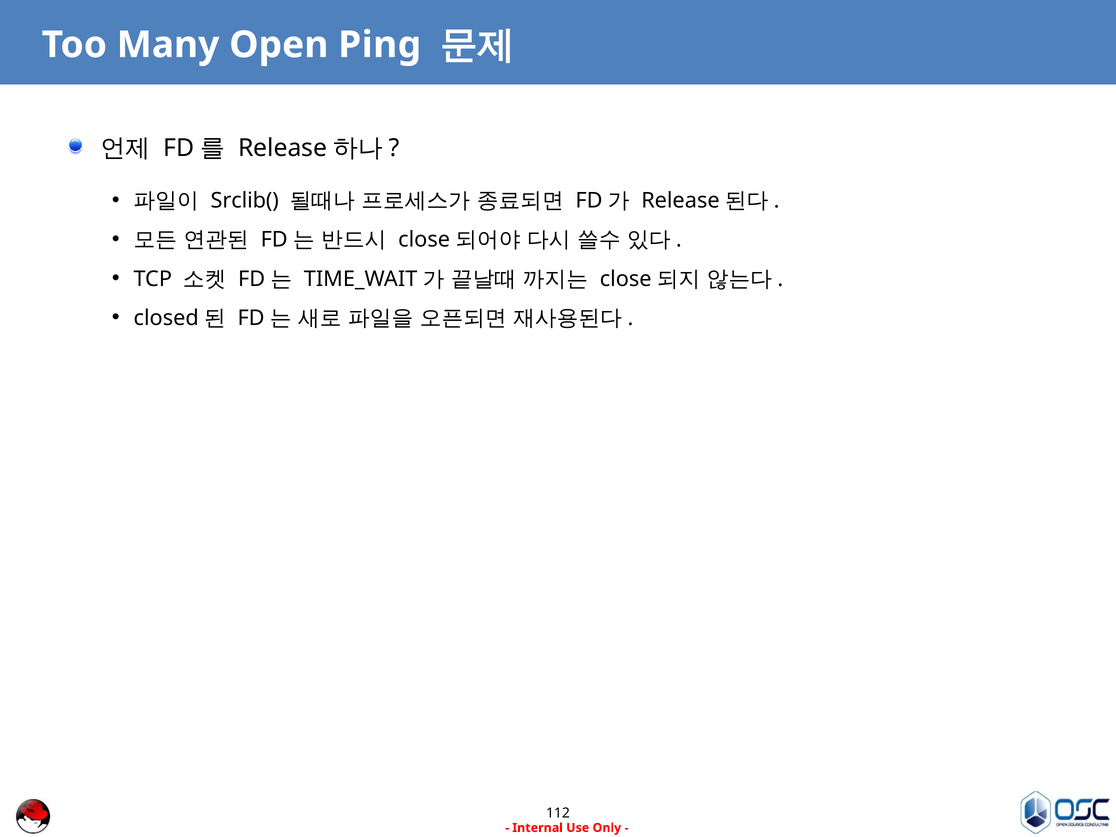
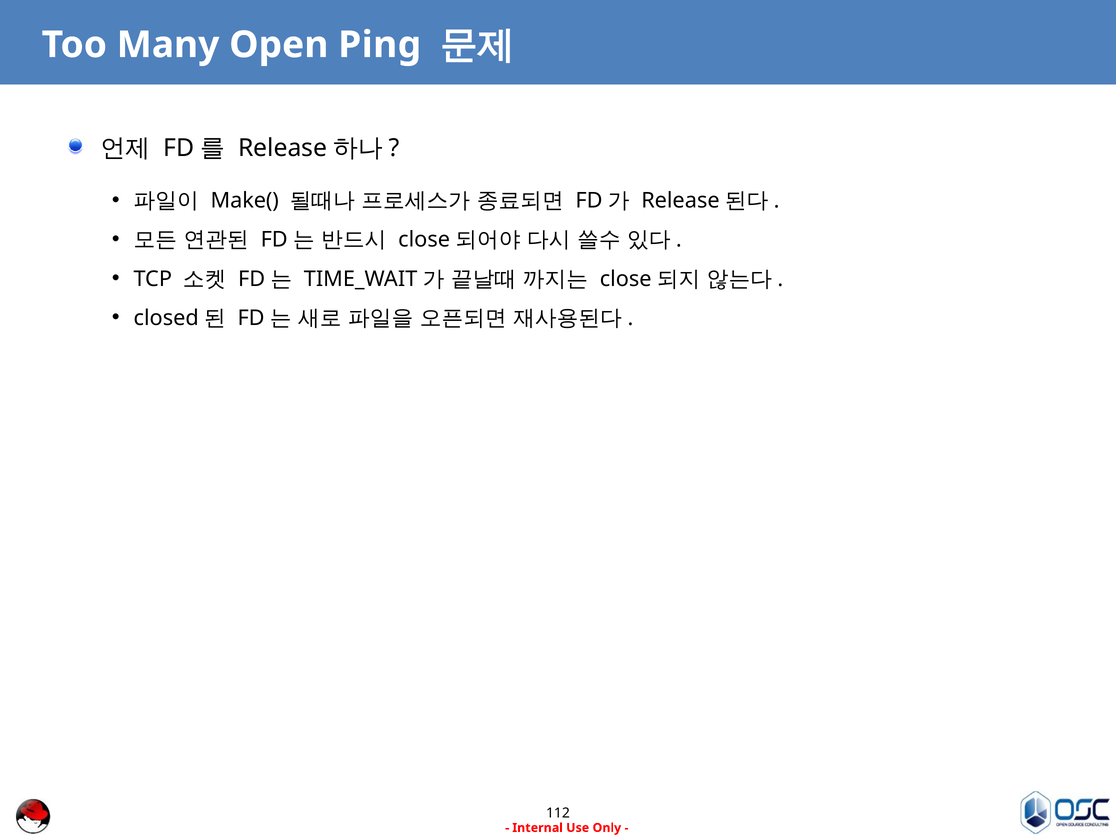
Srclib(: Srclib( -> Make( (245, 201)
